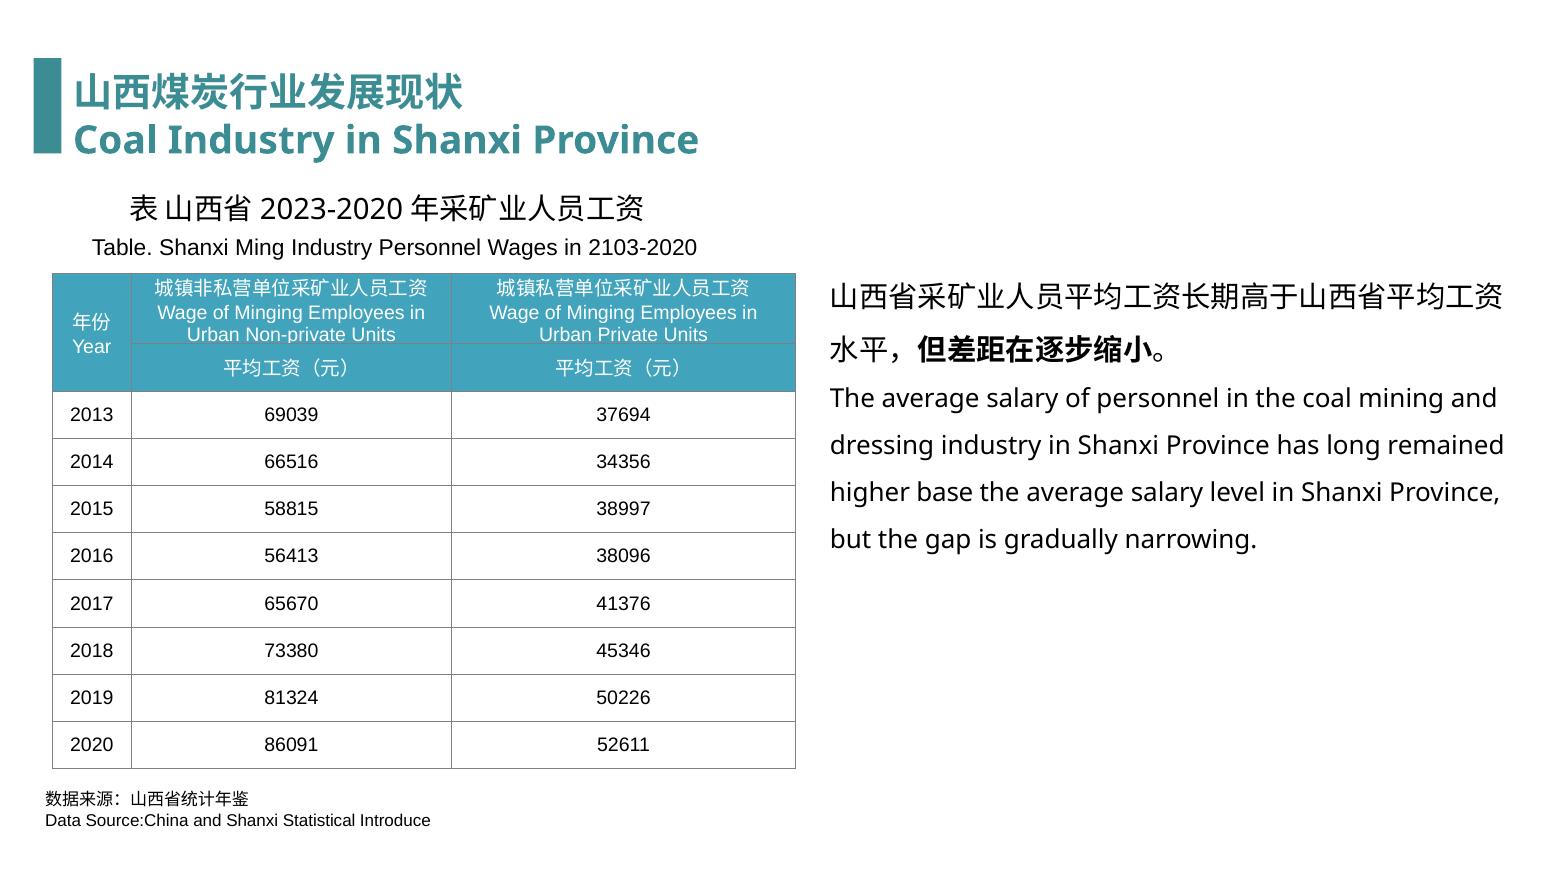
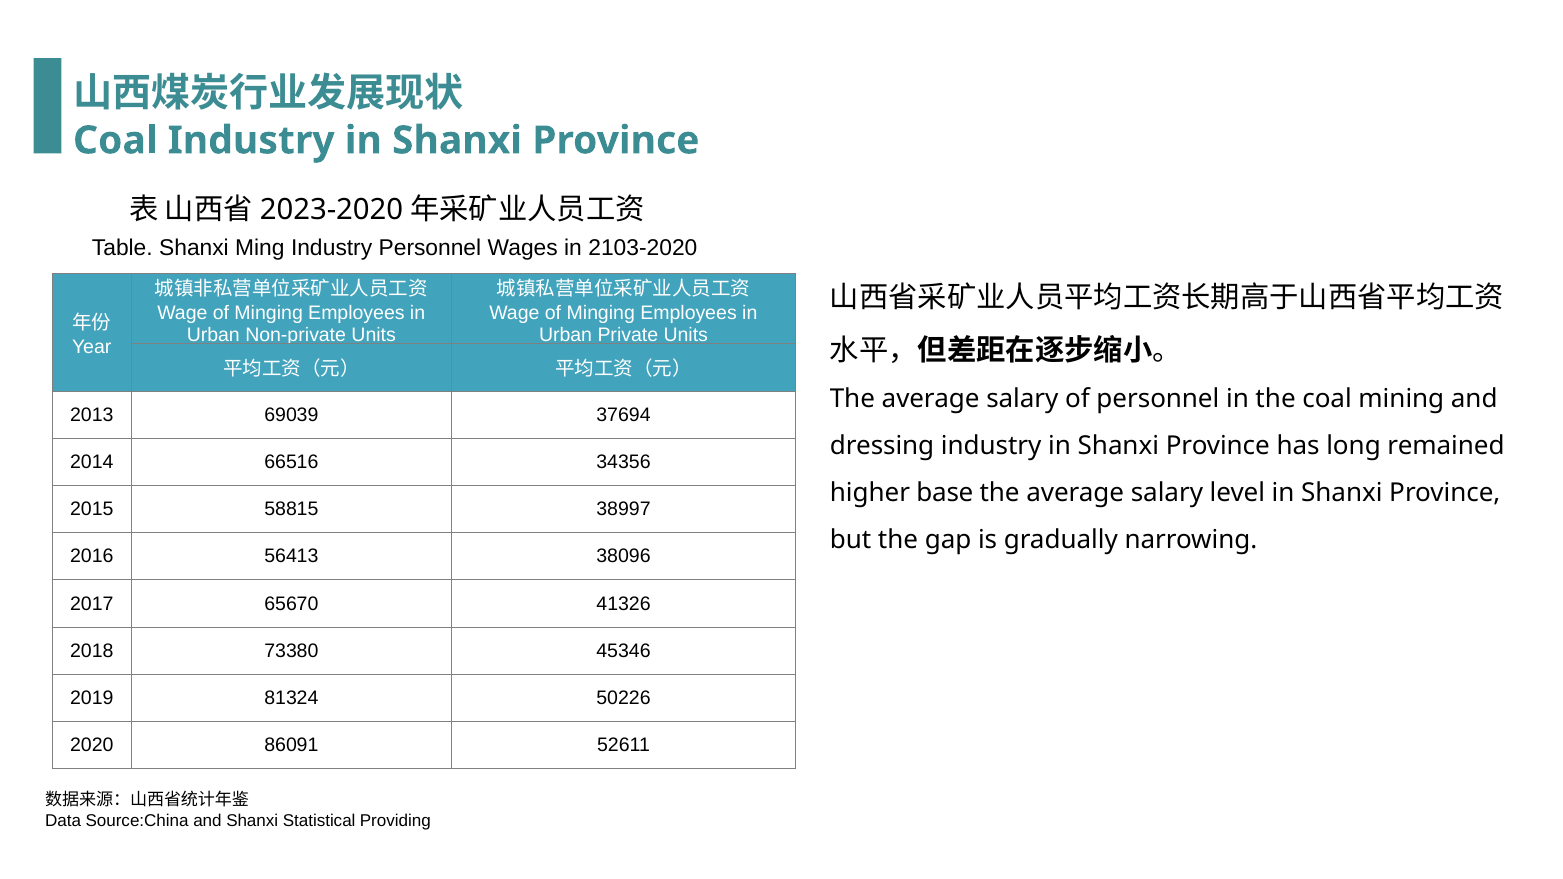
41376: 41376 -> 41326 (624, 604)
Introduce: Introduce -> Providing (395, 821)
